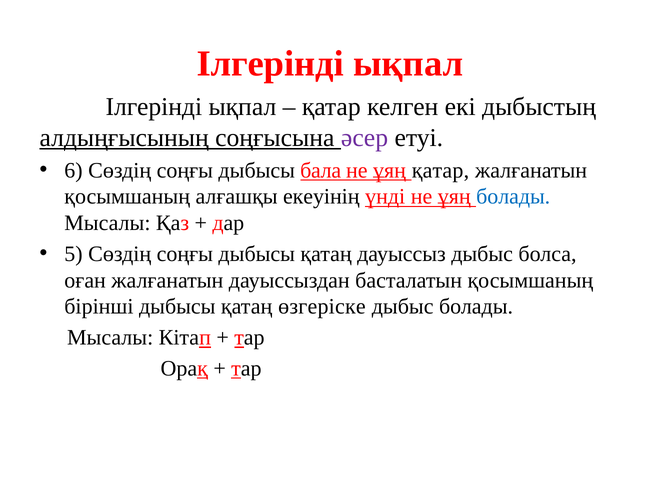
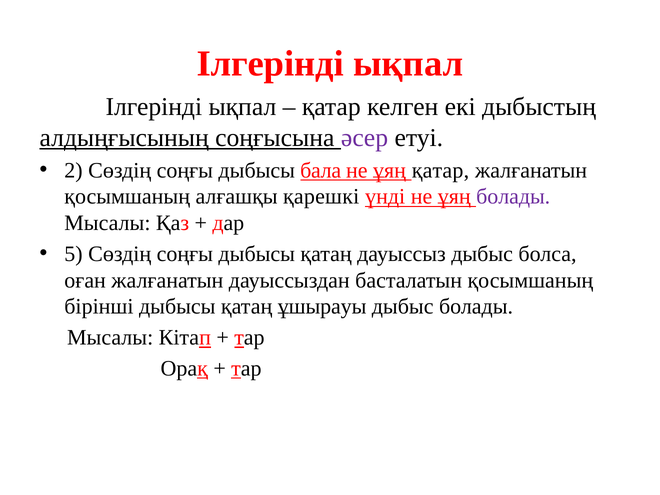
6: 6 -> 2 (74, 170)
екеуінің: екеуінің -> қарешкі (321, 197)
болады colour: blue -> purple (513, 197)
өзгеріске: өзгеріске -> ұшырауы (322, 307)
